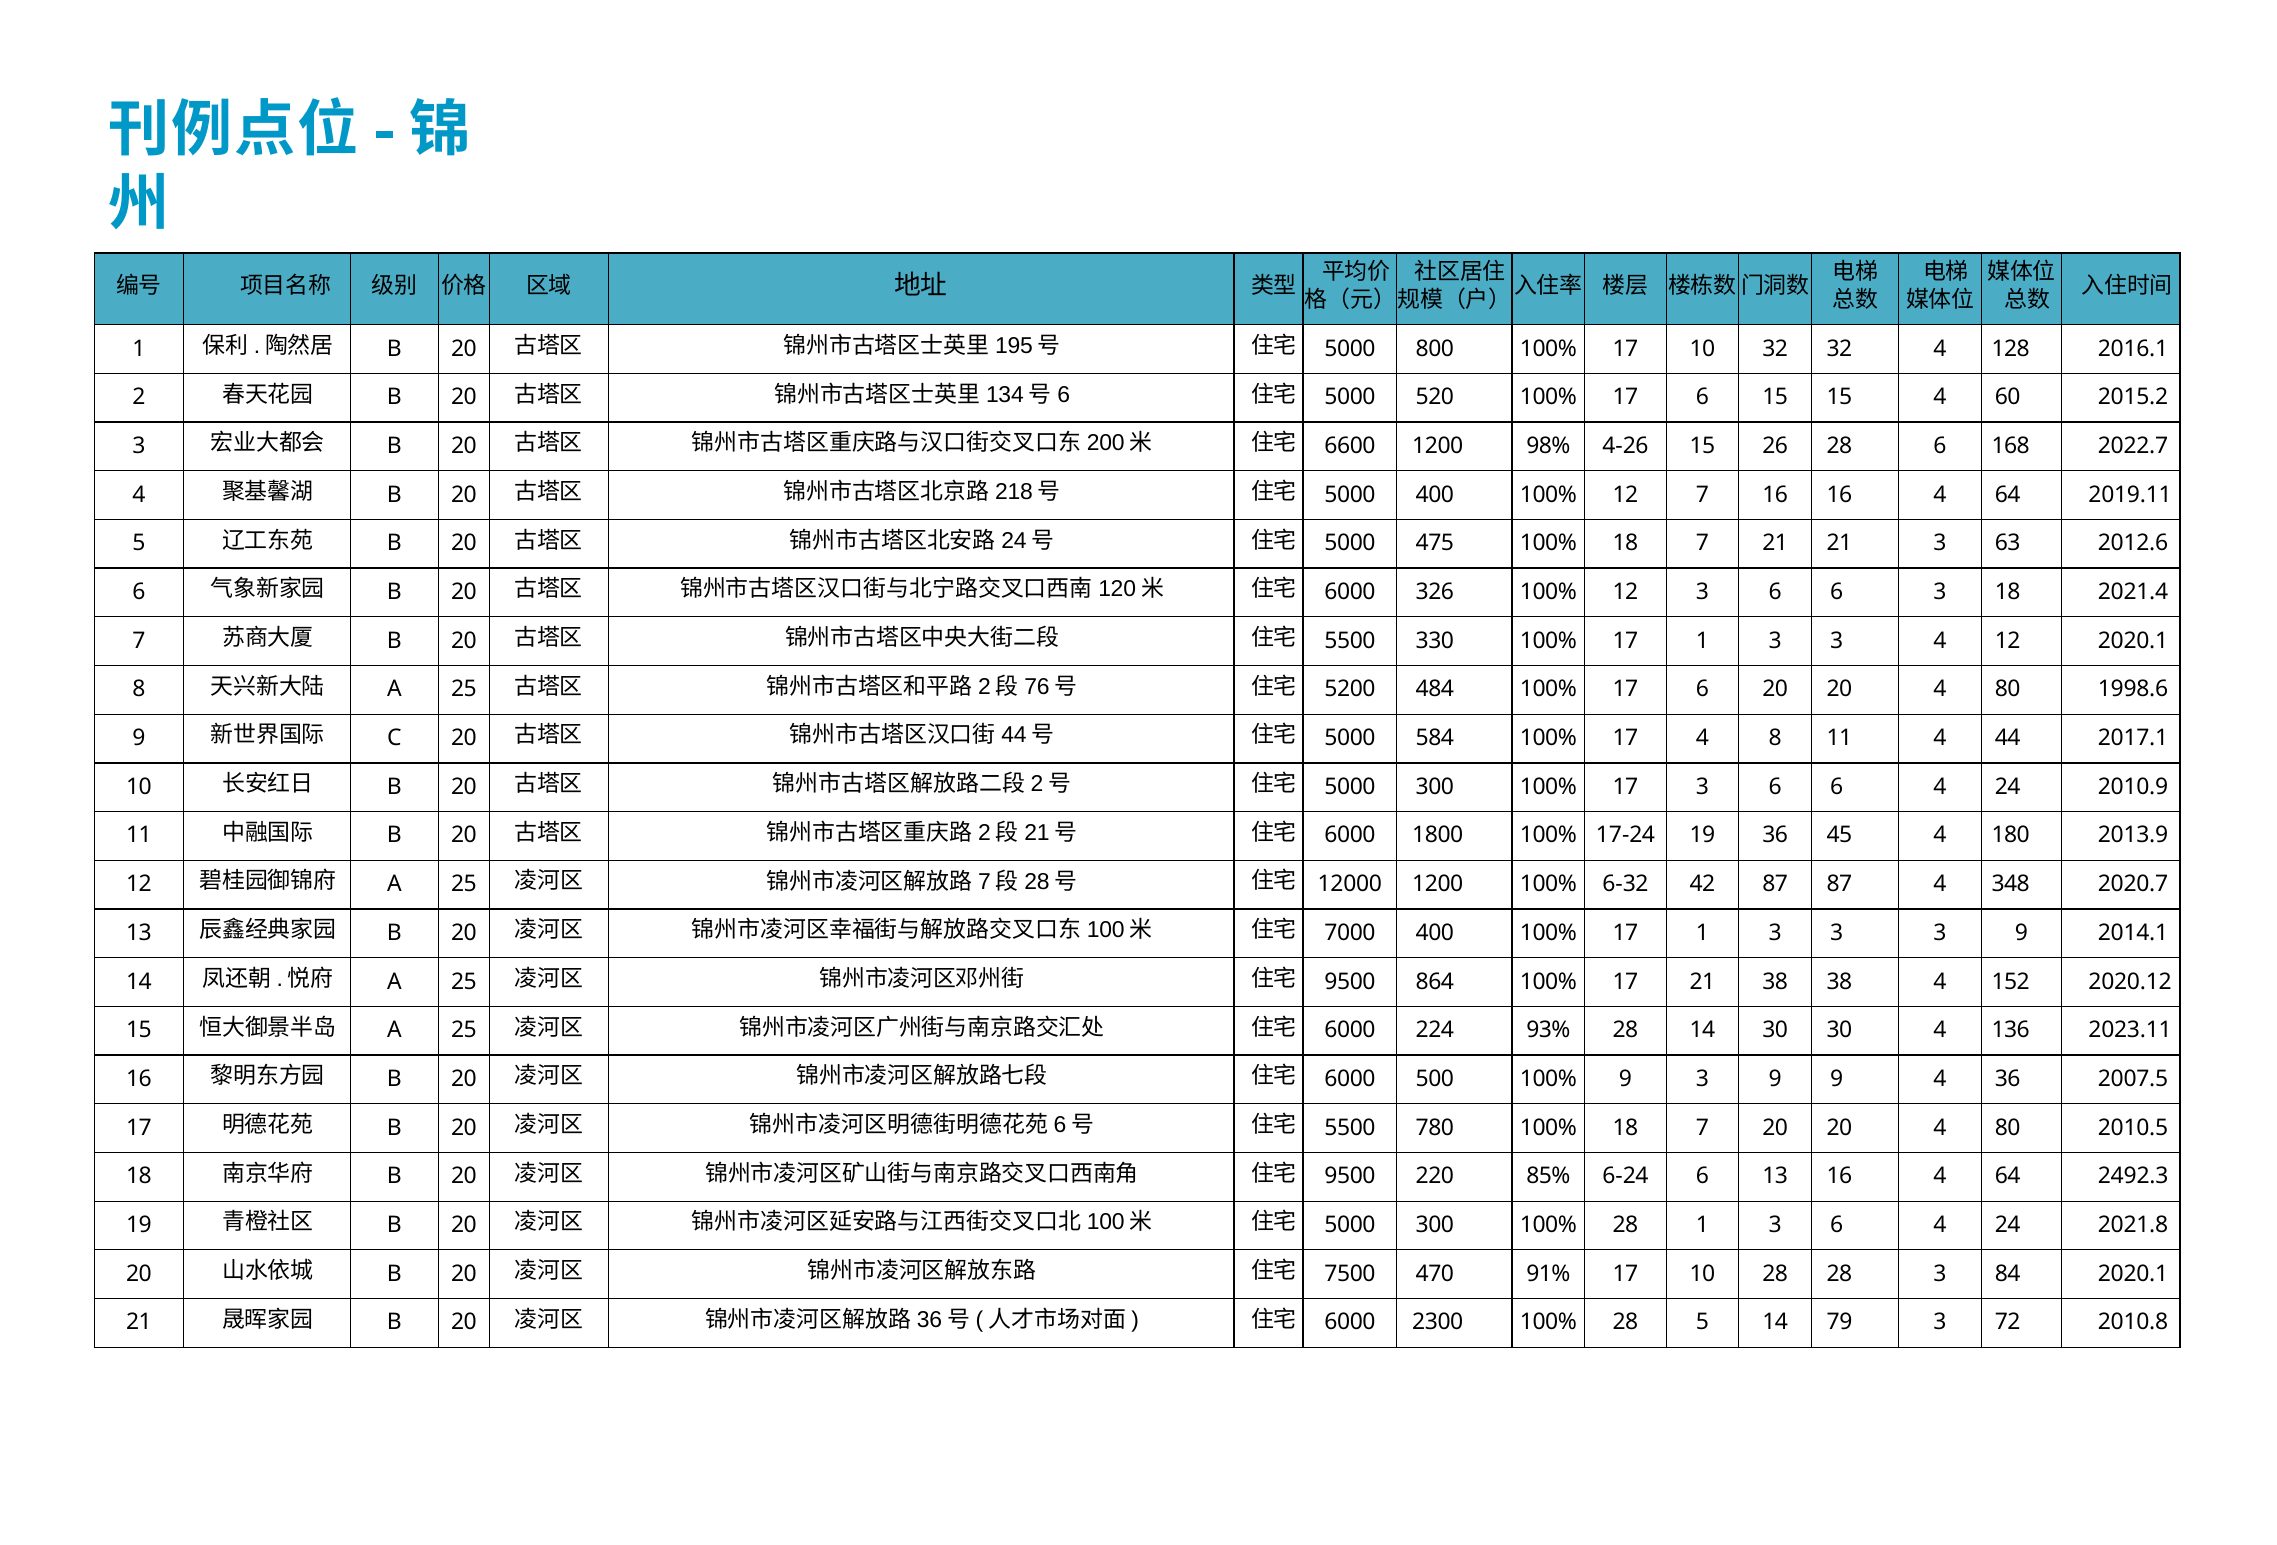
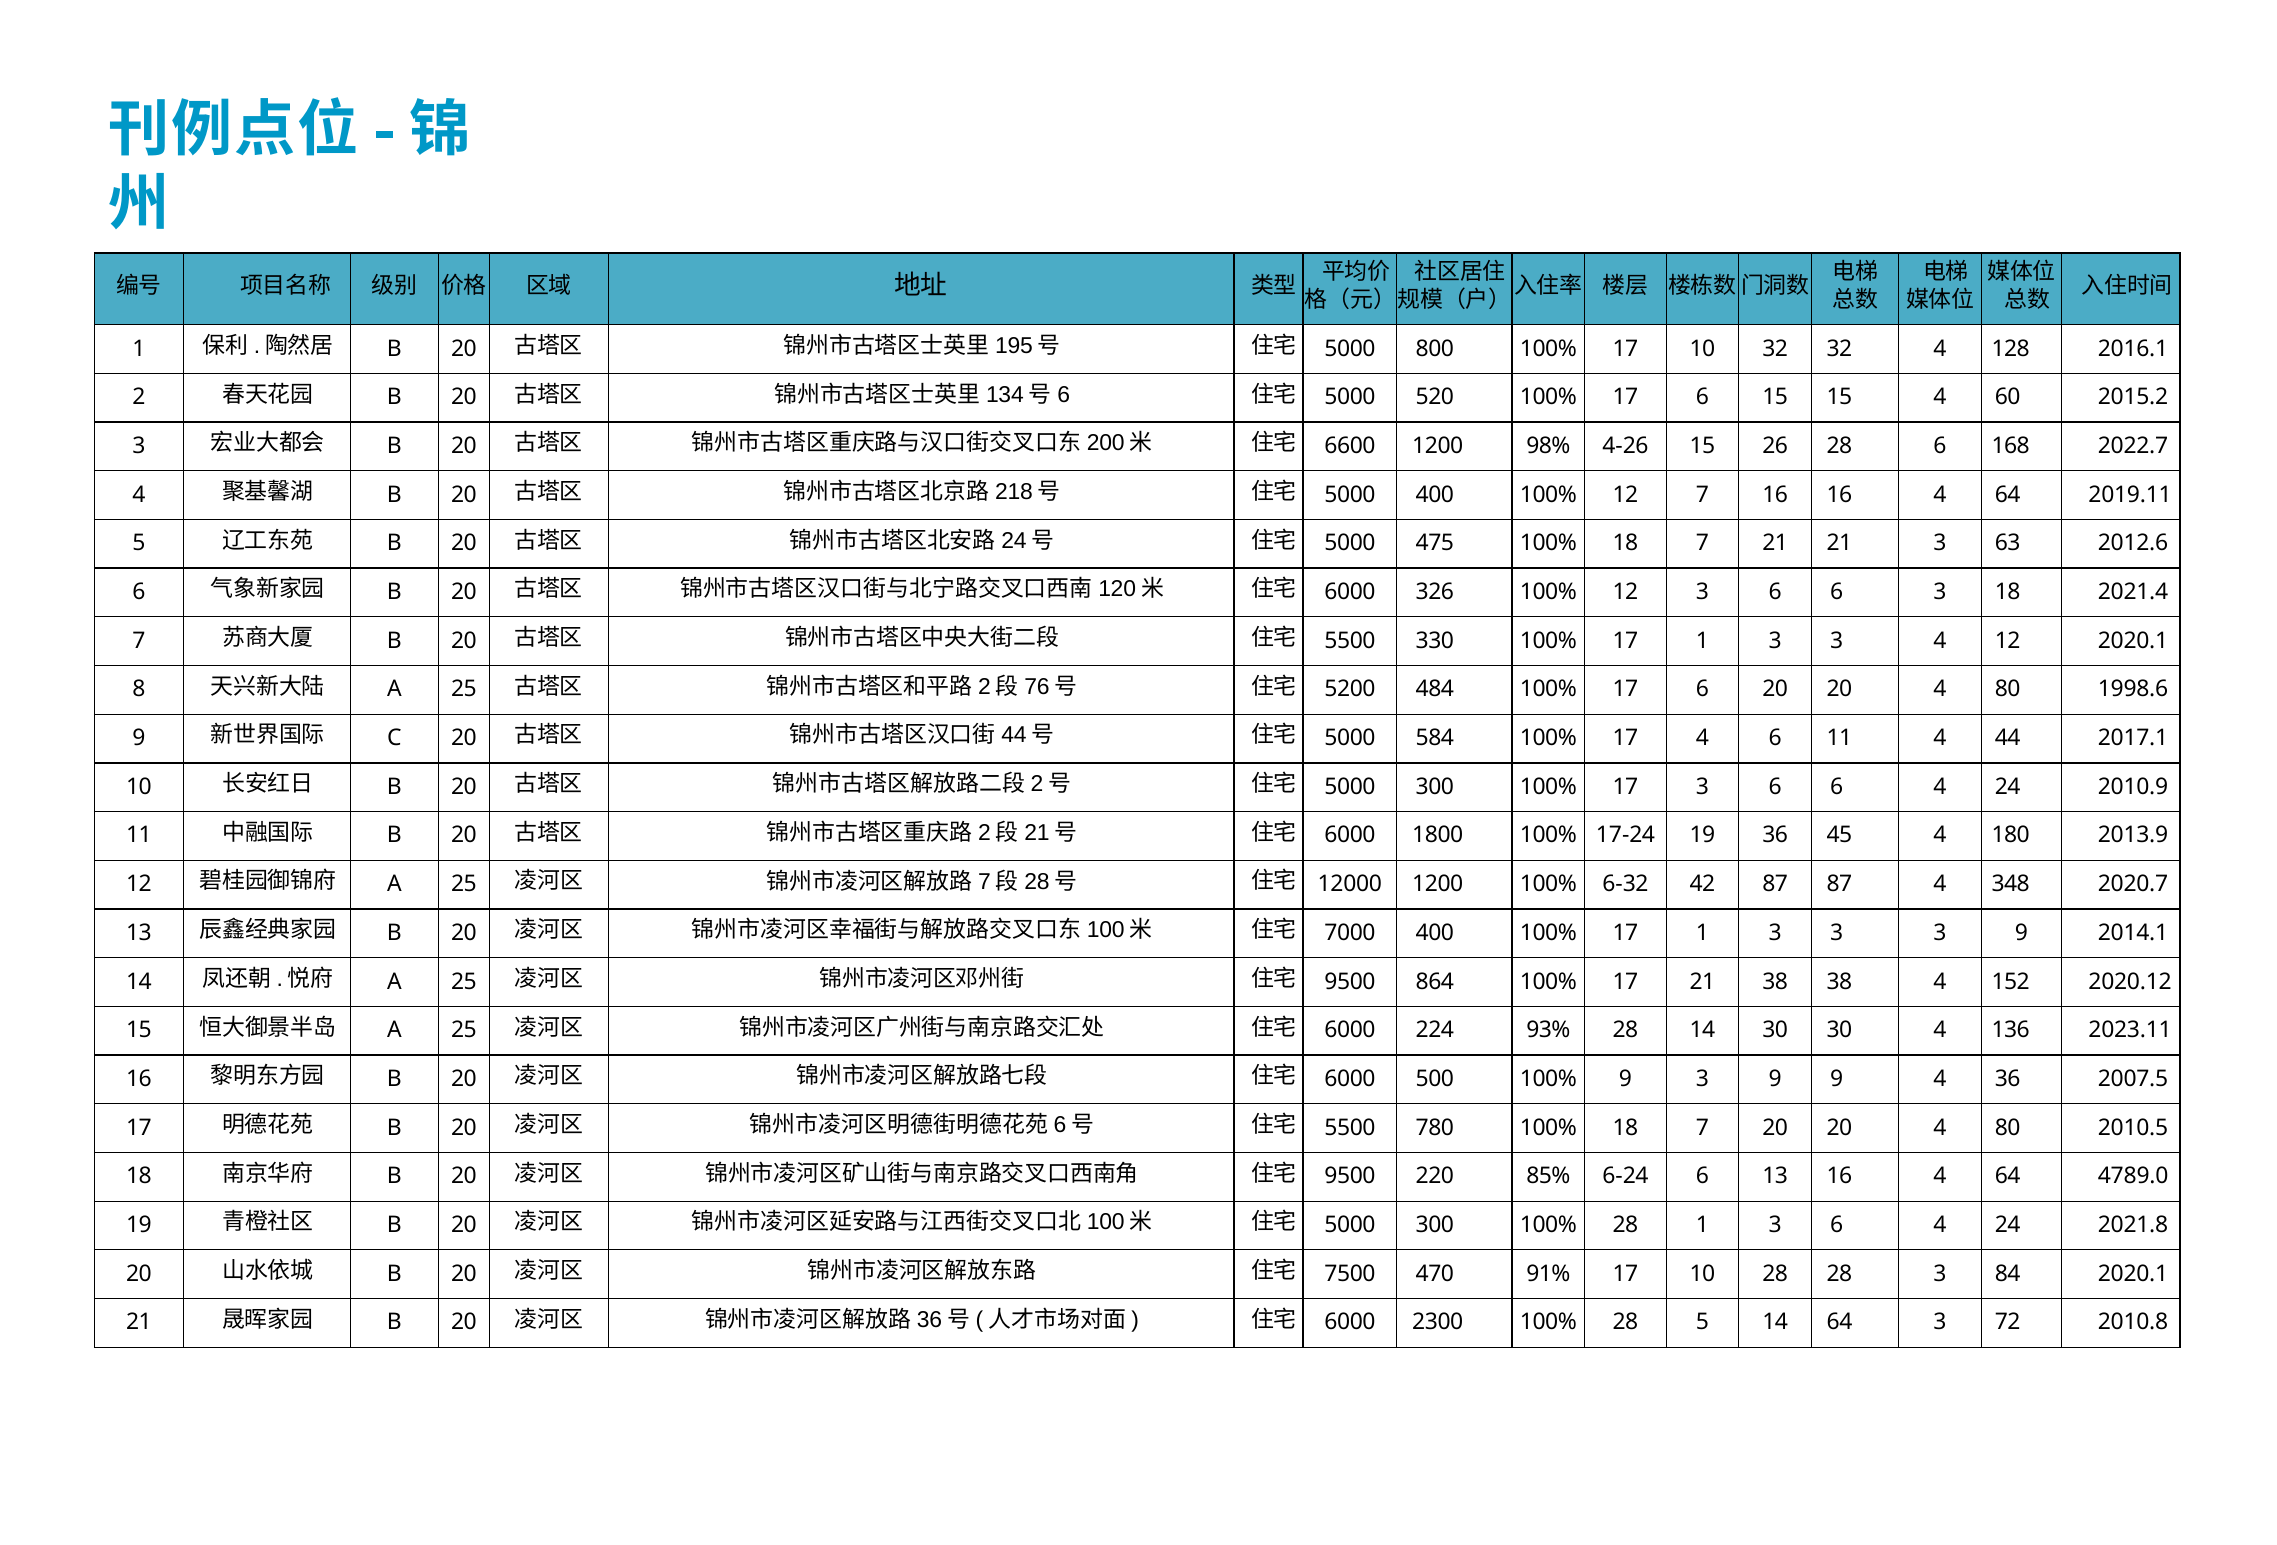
4 8: 8 -> 6 (1775, 738)
2492.3: 2492.3 -> 4789.0 (2133, 1177)
14 79: 79 -> 64 (1840, 1323)
